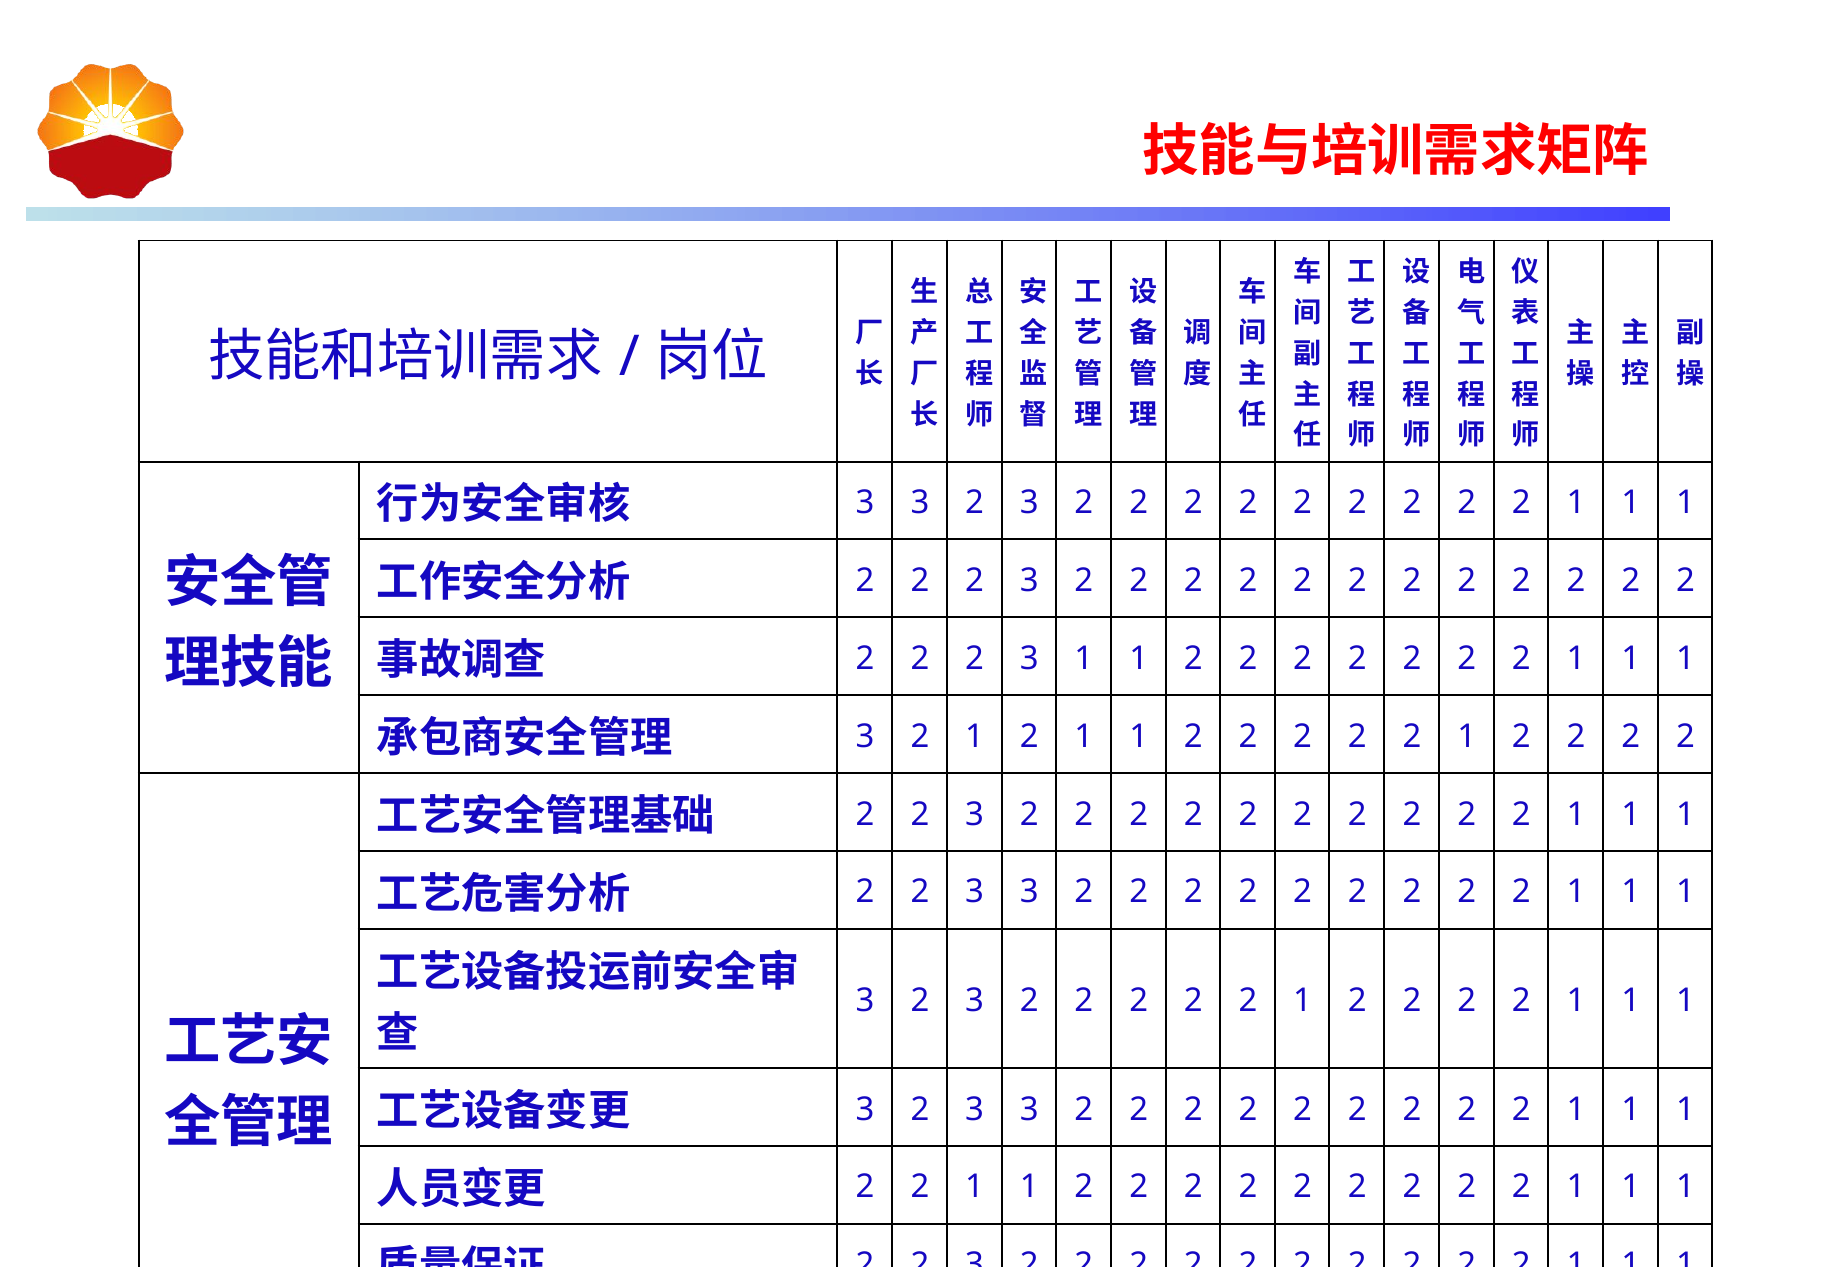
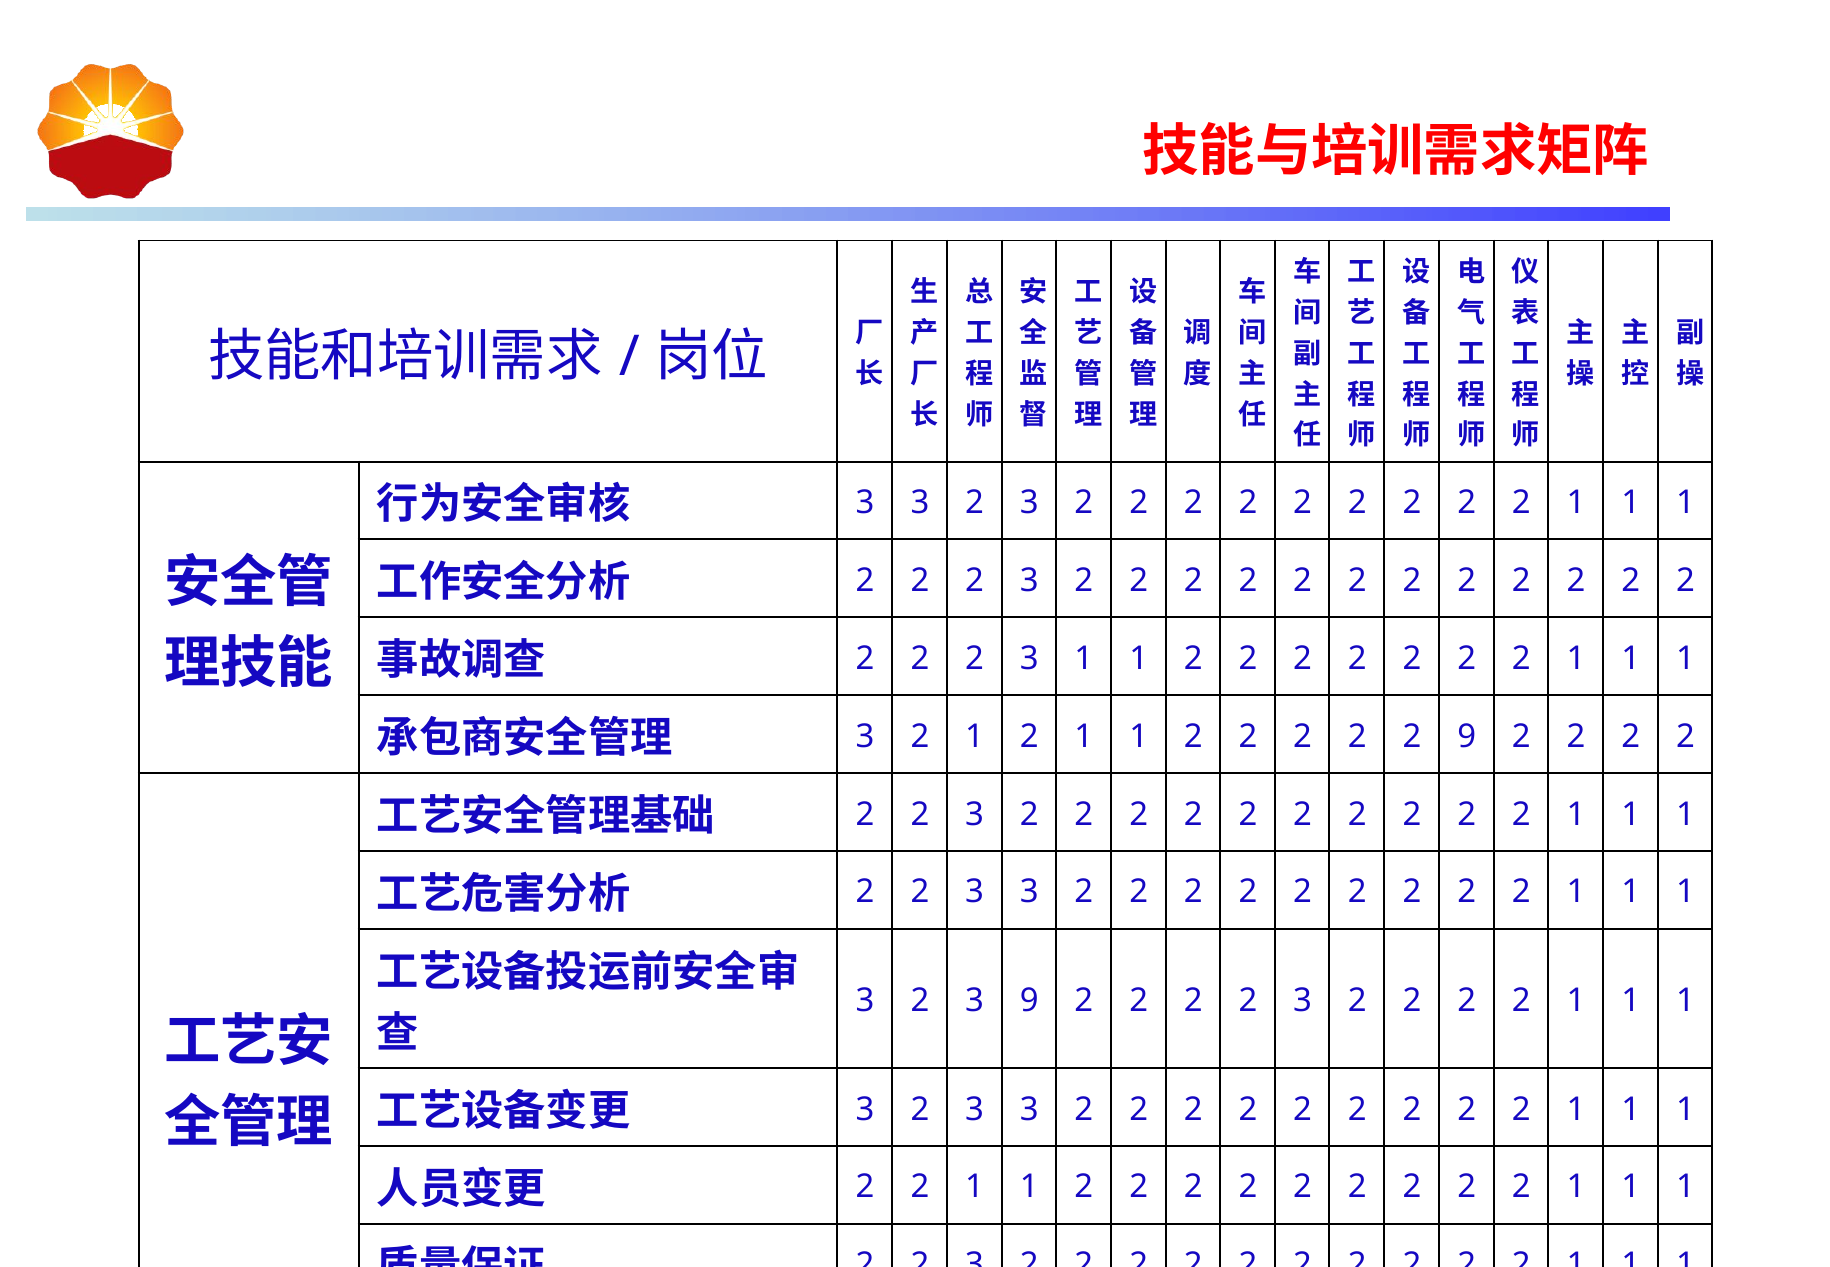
1: 1 -> 9 (1467, 736)
2: 2 -> 9 (1029, 1001)
1: 1 -> 3 (1303, 1001)
